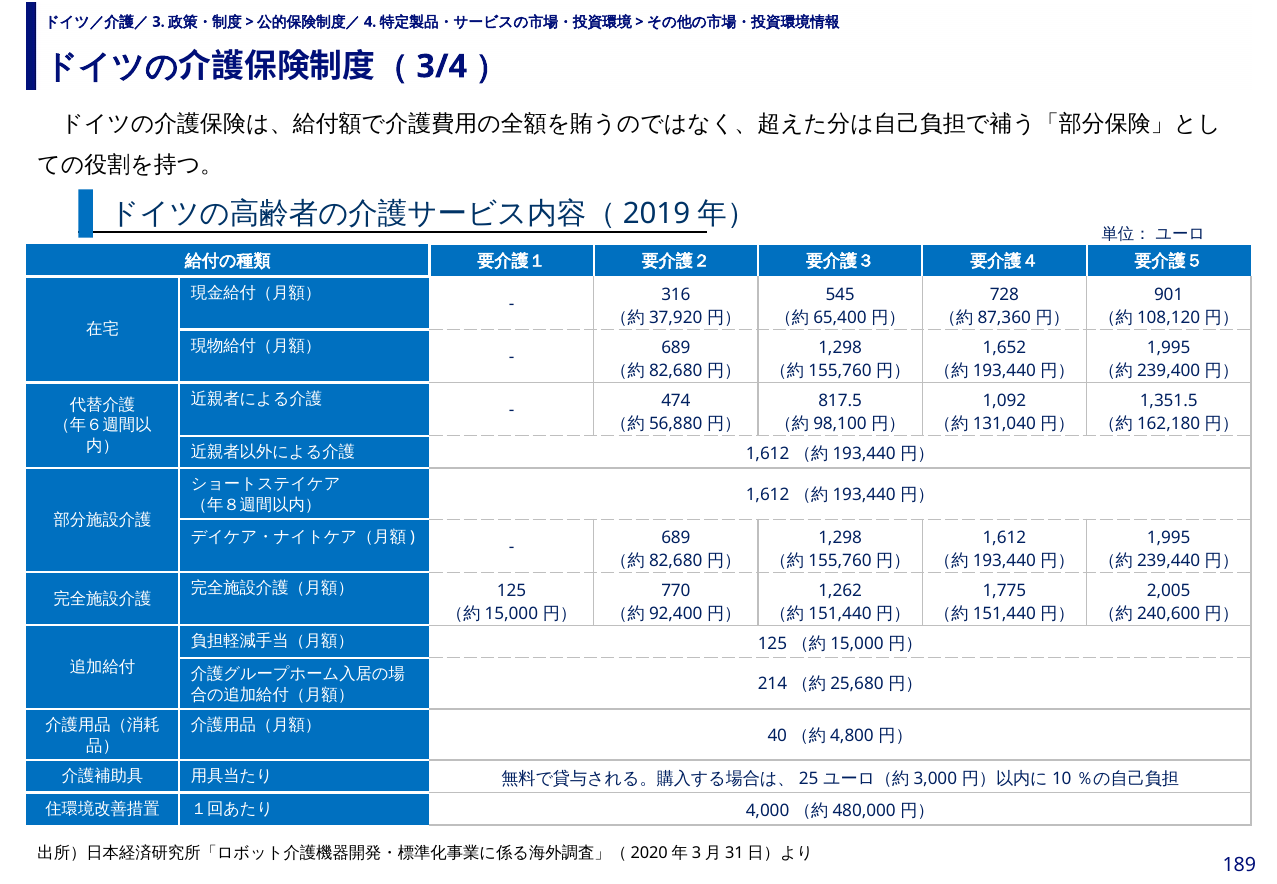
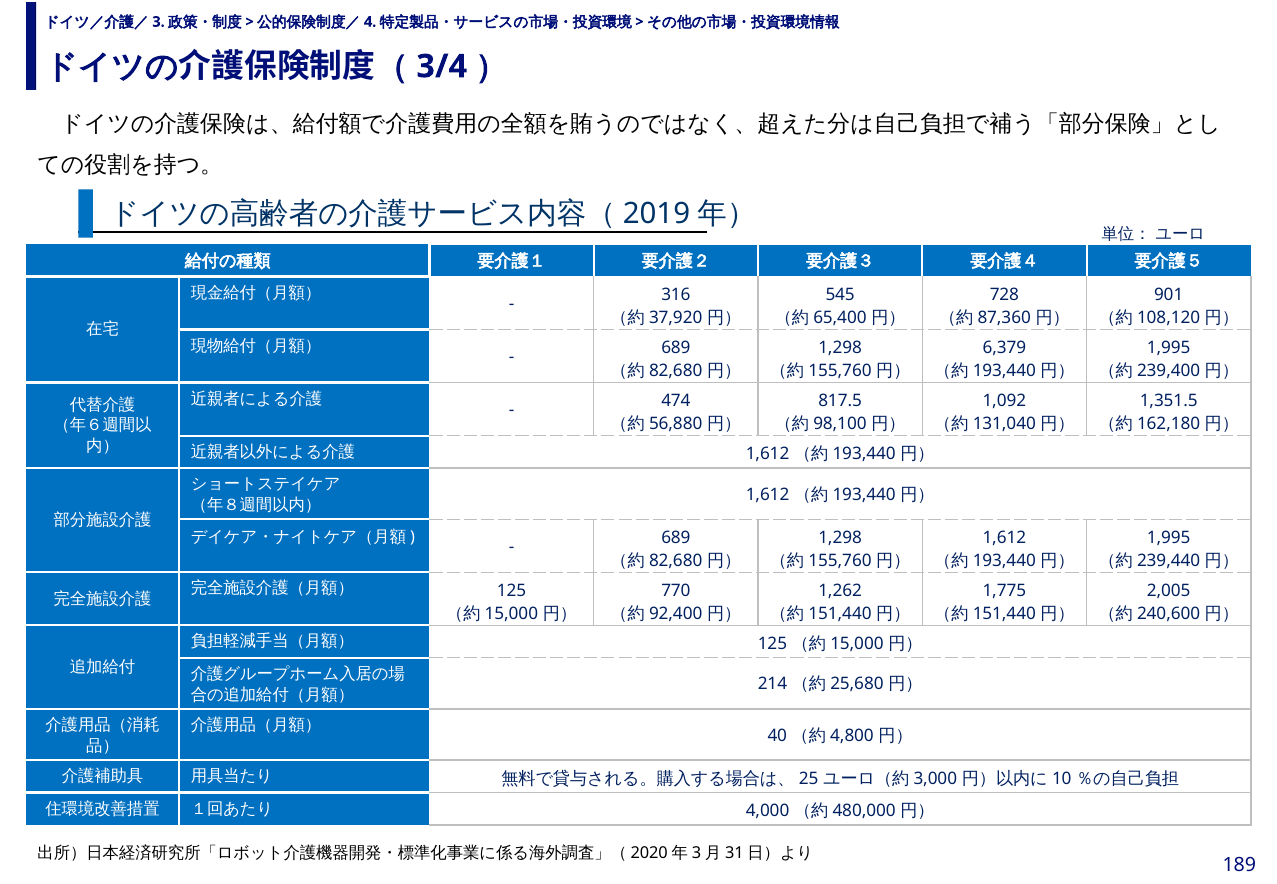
1,652: 1,652 -> 6,379 (1004, 348)
